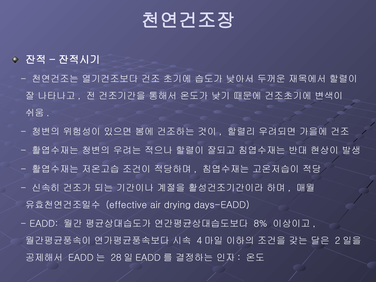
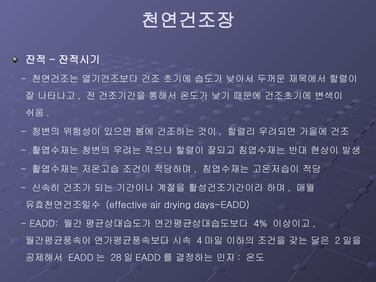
8%: 8% -> 4% (260, 224)
